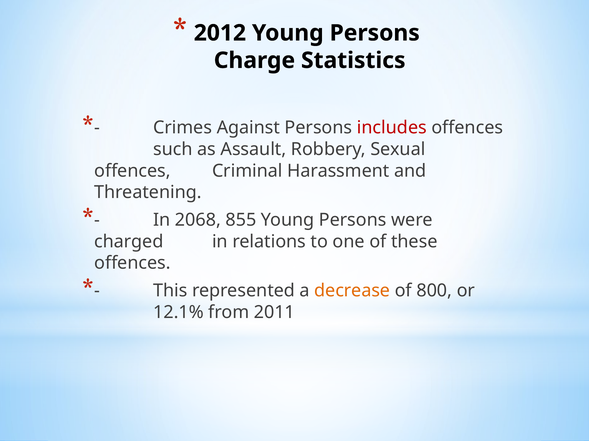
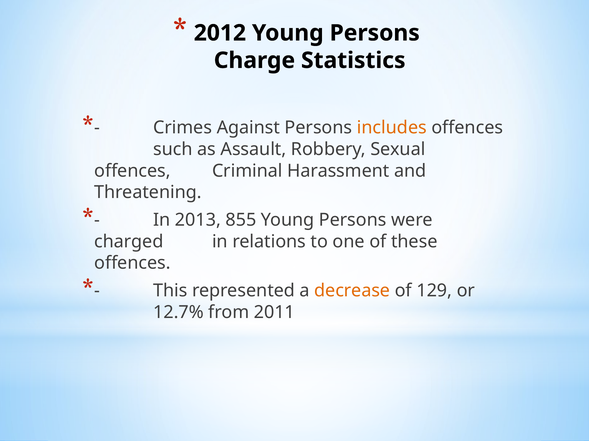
includes colour: red -> orange (392, 128)
2068: 2068 -> 2013 (198, 220)
800: 800 -> 129 (434, 291)
12.1%: 12.1% -> 12.7% (178, 313)
